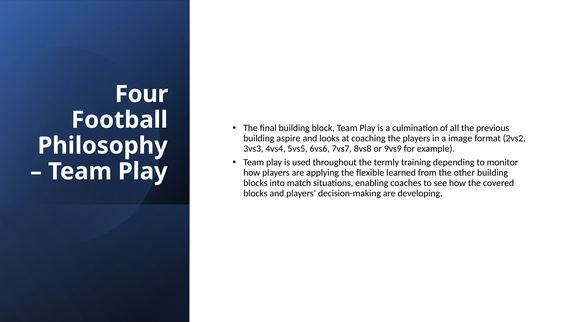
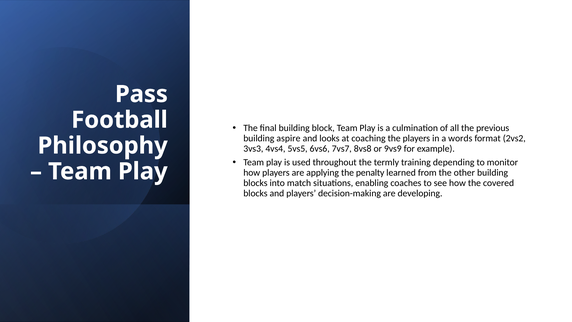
Four: Four -> Pass (141, 94)
image: image -> words (460, 138)
flexible: flexible -> penalty (370, 173)
